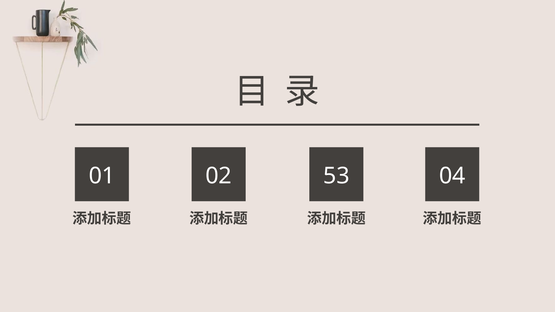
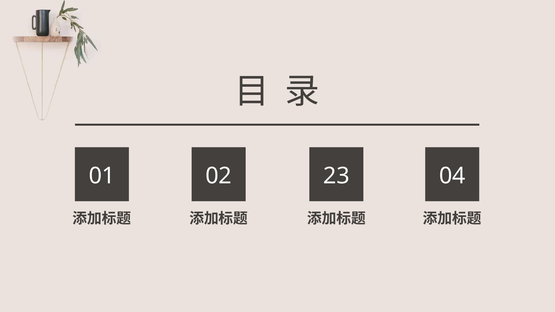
53: 53 -> 23 (336, 176)
